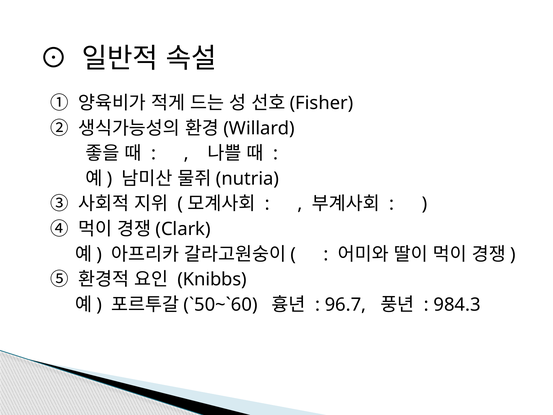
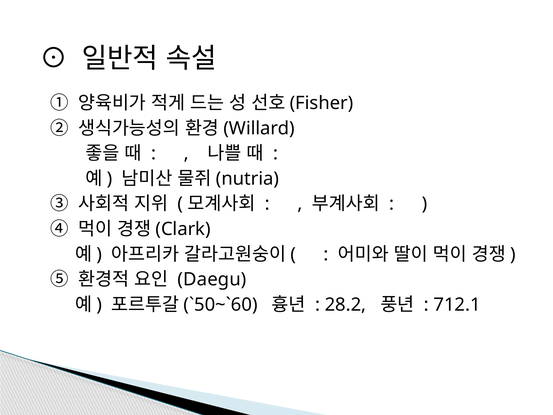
Knibbs: Knibbs -> Daegu (212, 279)
96.7: 96.7 -> 28.2 (346, 305)
984.3: 984.3 -> 712.1 (457, 305)
